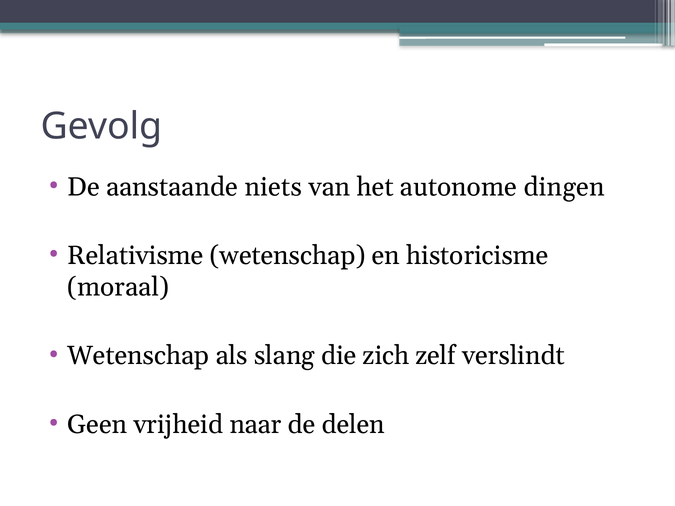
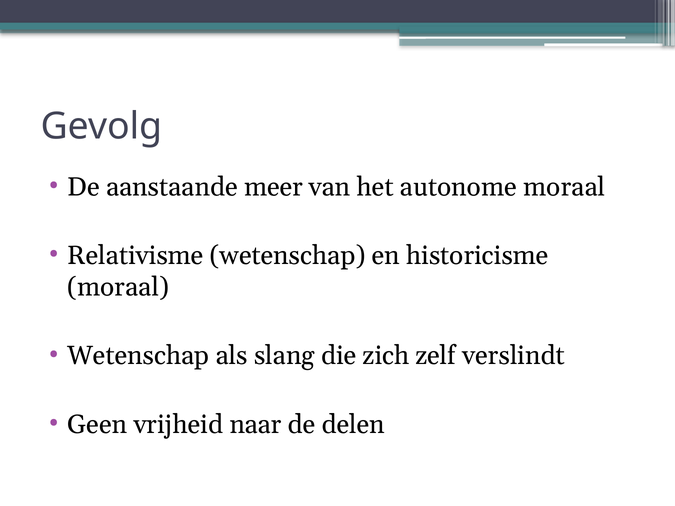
niets: niets -> meer (273, 187)
autonome dingen: dingen -> moraal (564, 187)
